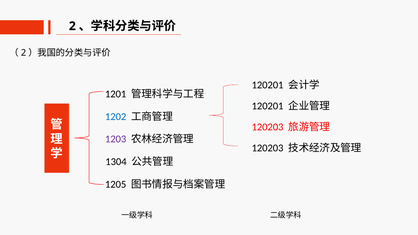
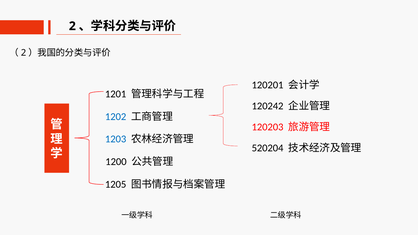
120201: 120201 -> 120242 (268, 106)
1203 colour: purple -> blue (116, 139)
120203: 120203 -> 520204 (268, 148)
1304: 1304 -> 1200 (116, 162)
